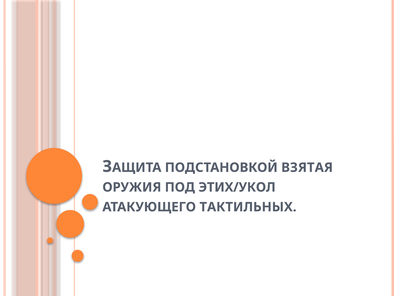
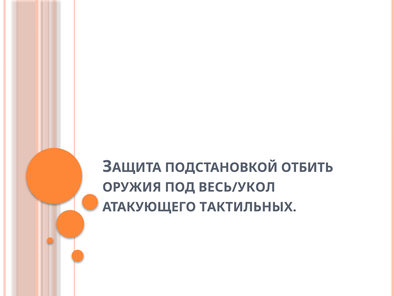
ВЗЯТАЯ: ВЗЯТАЯ -> ОТБИТЬ (307, 167)
ЭТИХ/УКОЛ: ЭТИХ/УКОЛ -> ВЕСЬ/УКОЛ (237, 187)
